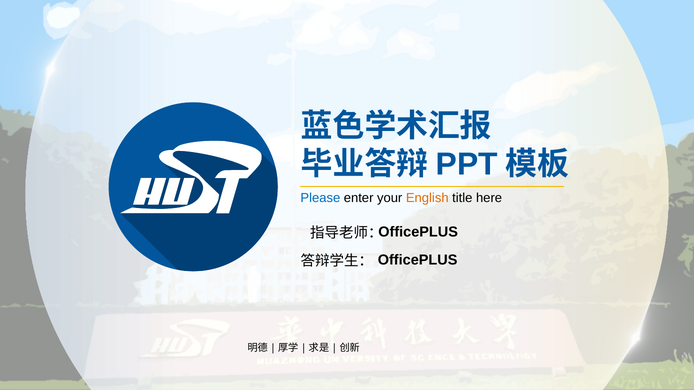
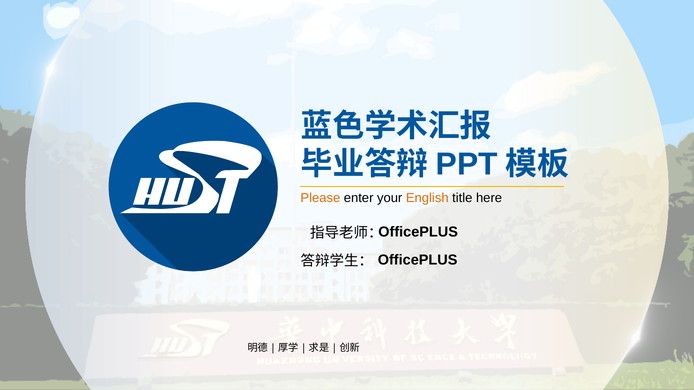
Please colour: blue -> orange (320, 198)
